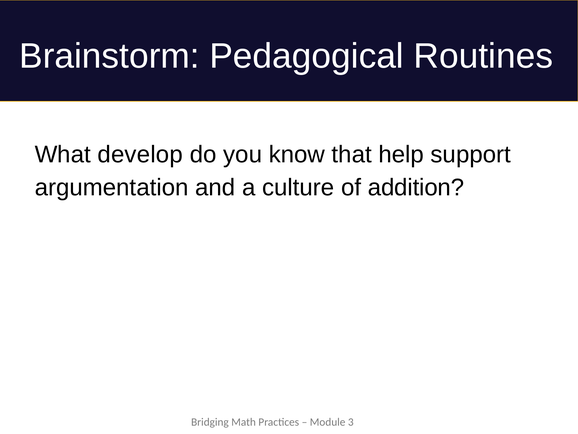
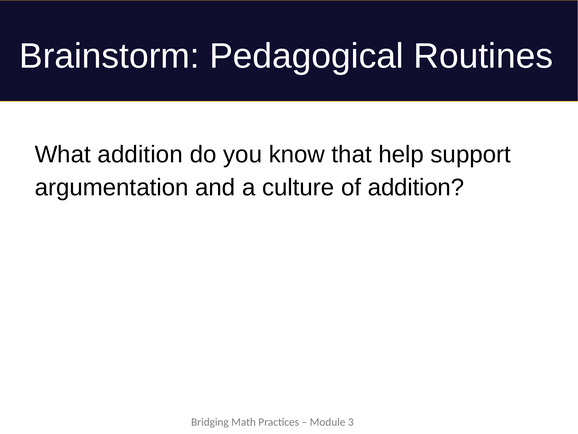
What develop: develop -> addition (140, 154)
